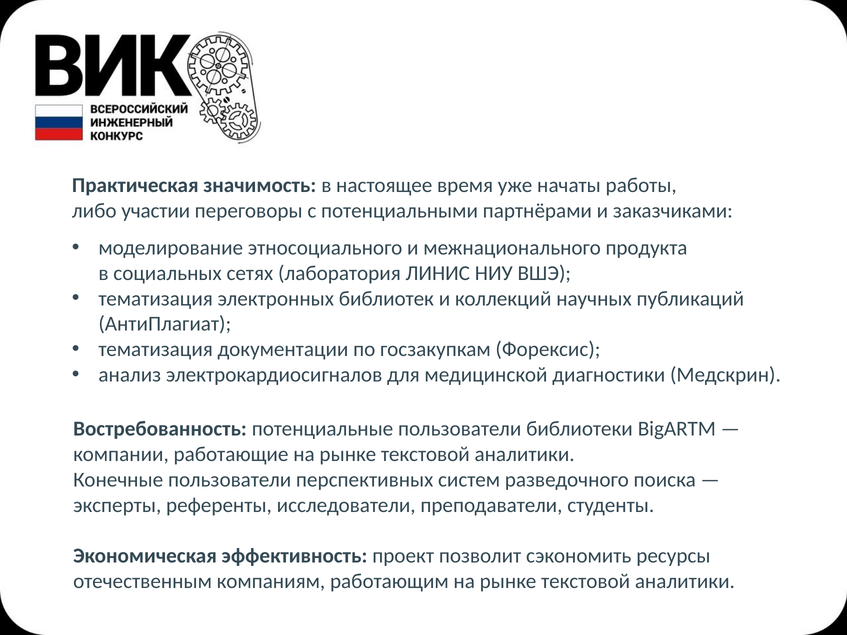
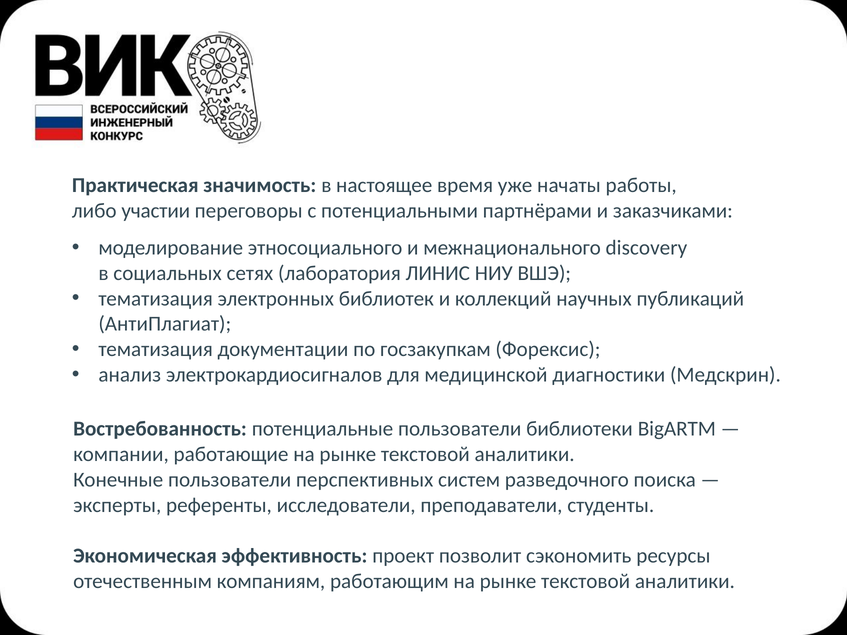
продукта: продукта -> discovery (646, 248)
